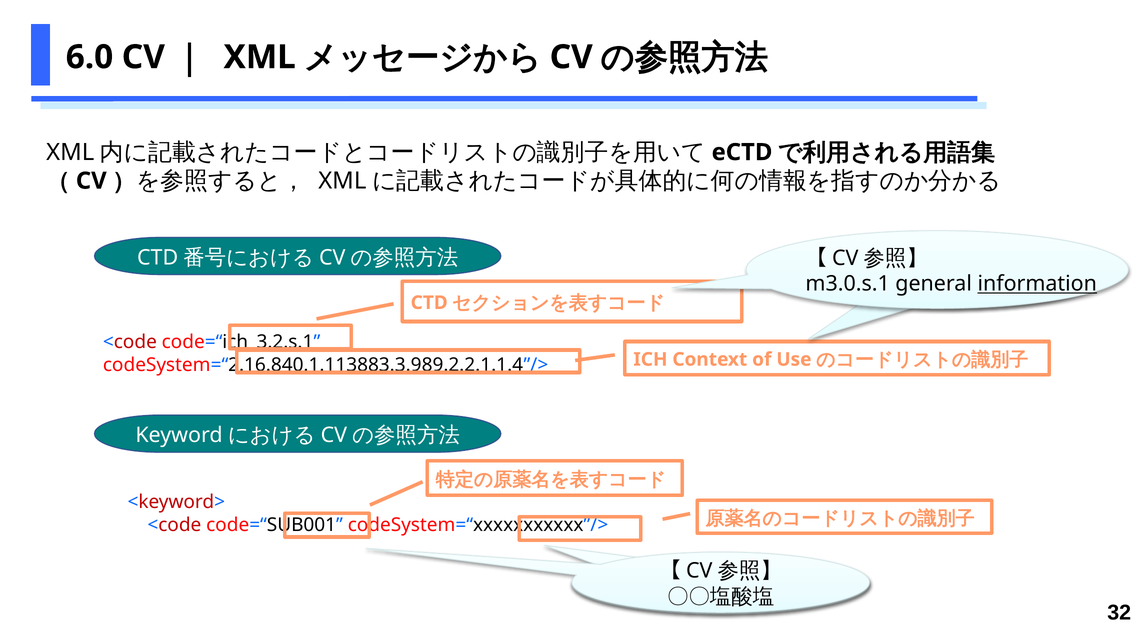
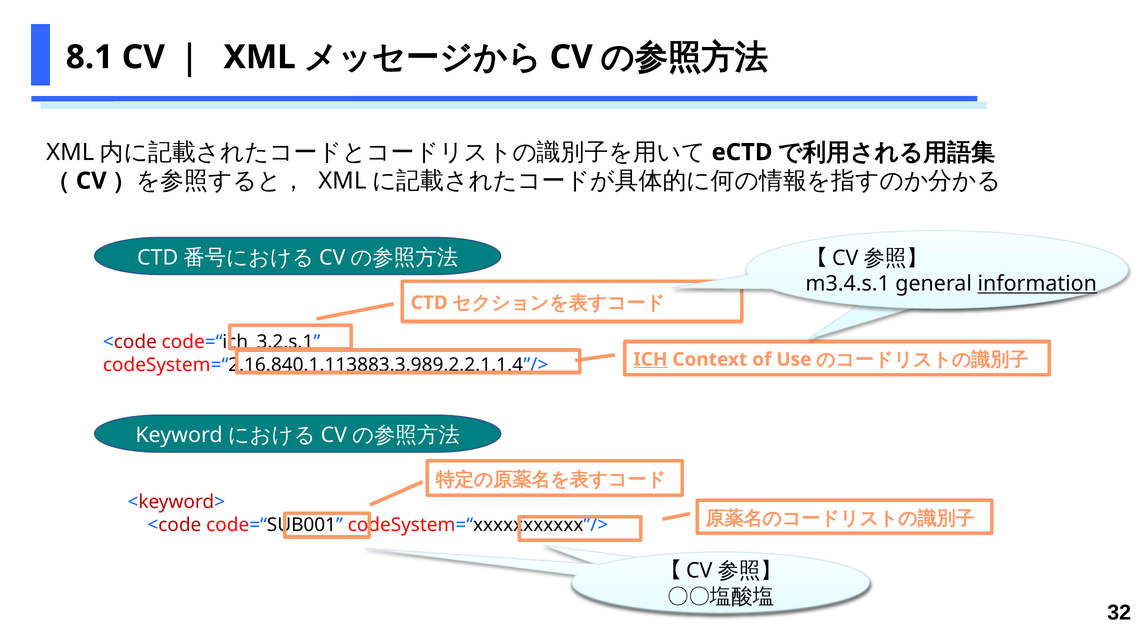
6.0: 6.0 -> 8.1 (89, 57)
m3.0.s.1: m3.0.s.1 -> m3.4.s.1 (848, 284)
ICH underline: none -> present (650, 360)
